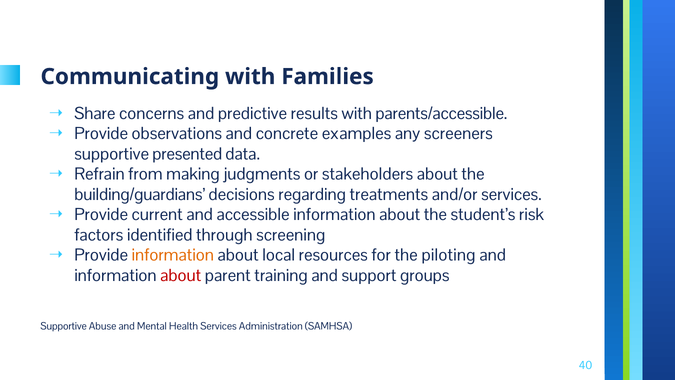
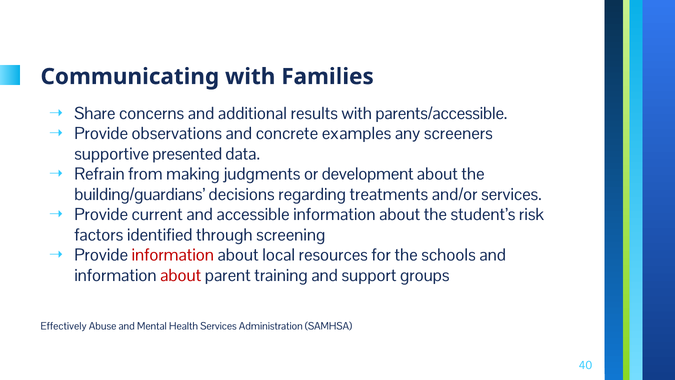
predictive: predictive -> additional (252, 113)
stakeholders: stakeholders -> development (368, 174)
information colour: orange -> red (173, 255)
piloting: piloting -> schools (449, 255)
Supportive: Supportive -> Effectively (64, 326)
